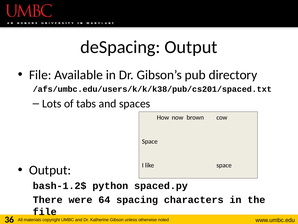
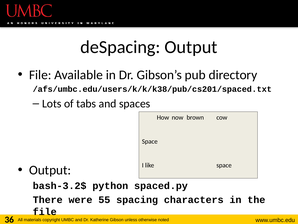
bash-1.2$: bash-1.2$ -> bash-3.2$ (60, 185)
64: 64 -> 55 (104, 199)
